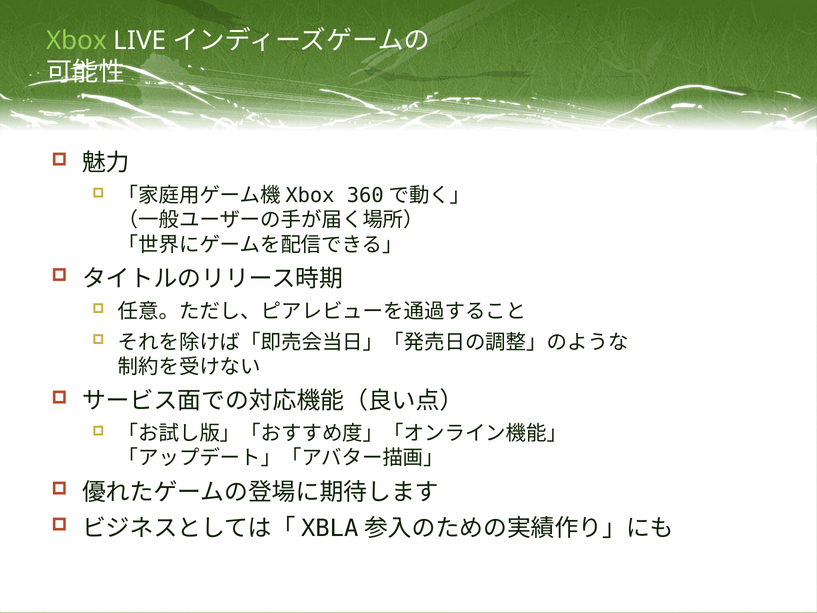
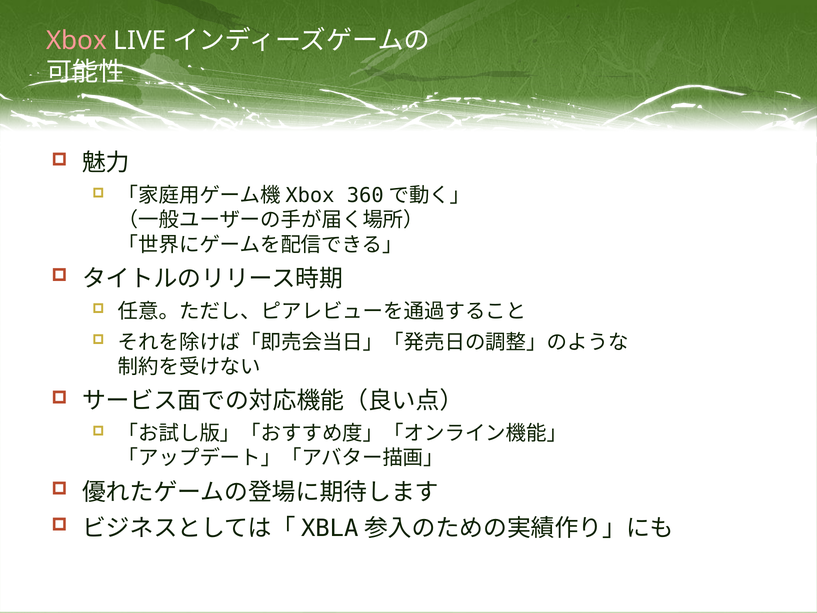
Xbox colour: light green -> pink (77, 41)
